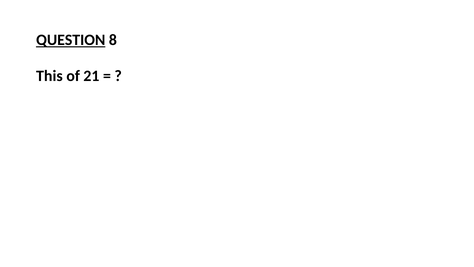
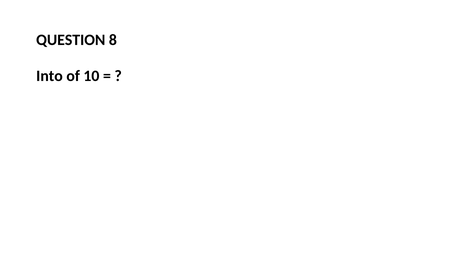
QUESTION underline: present -> none (71, 40)
This: This -> Into (49, 76)
21: 21 -> 10 (91, 76)
